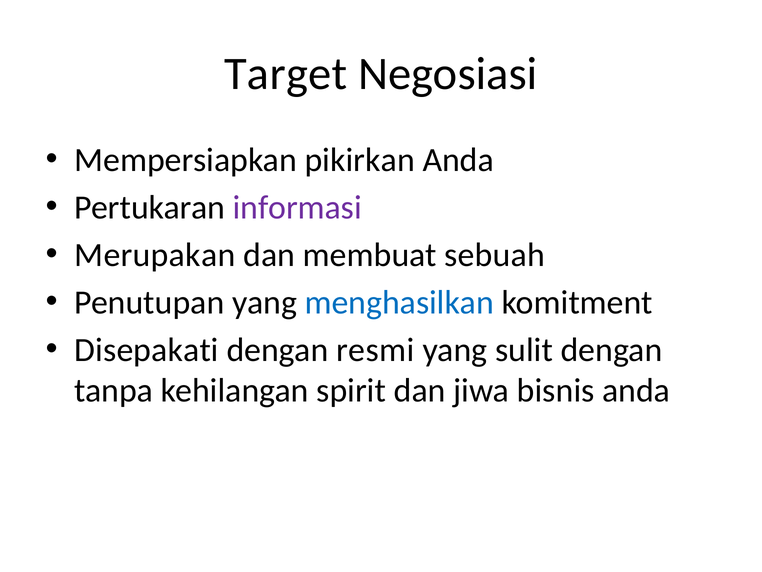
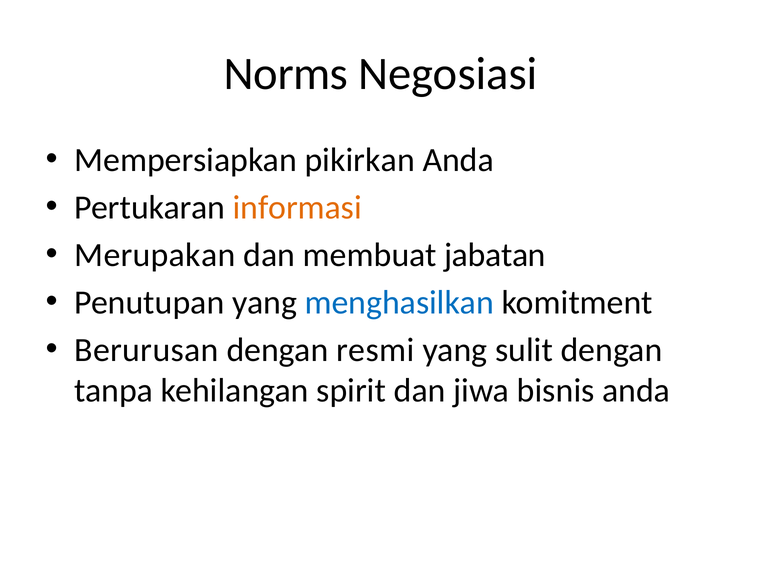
Target: Target -> Norms (286, 74)
informasi colour: purple -> orange (297, 207)
sebuah: sebuah -> jabatan (495, 255)
Disepakati: Disepakati -> Berurusan (146, 350)
